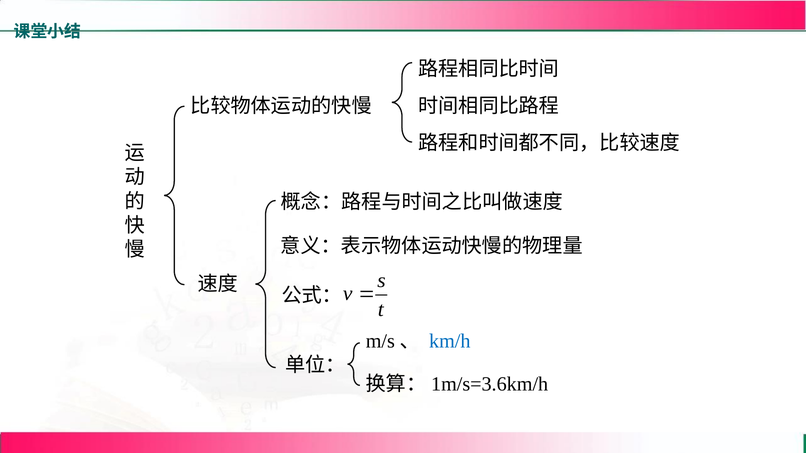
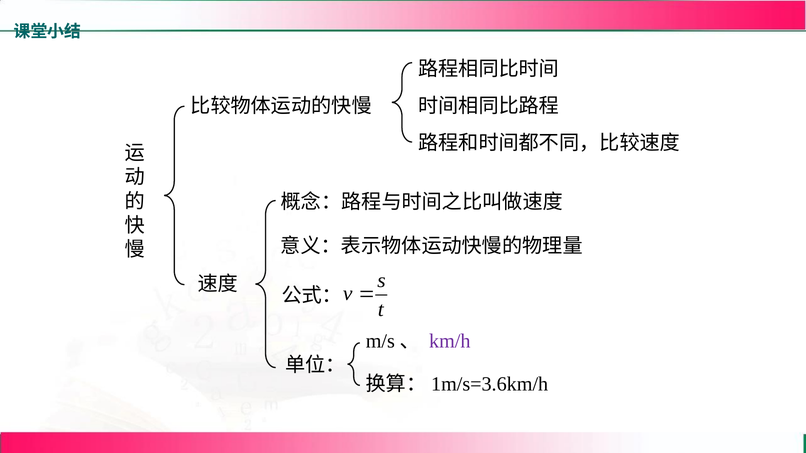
km/h colour: blue -> purple (450, 341)
